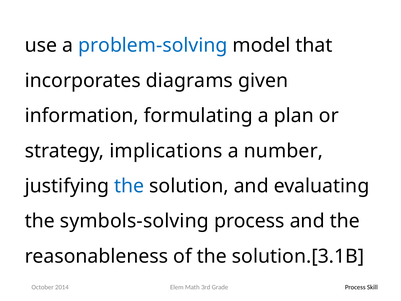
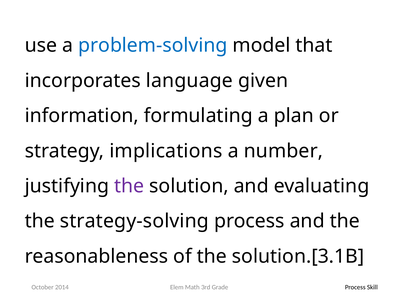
diagrams: diagrams -> language (189, 81)
the colour: blue -> purple (129, 186)
symbols-solving: symbols-solving -> strategy-solving (134, 221)
